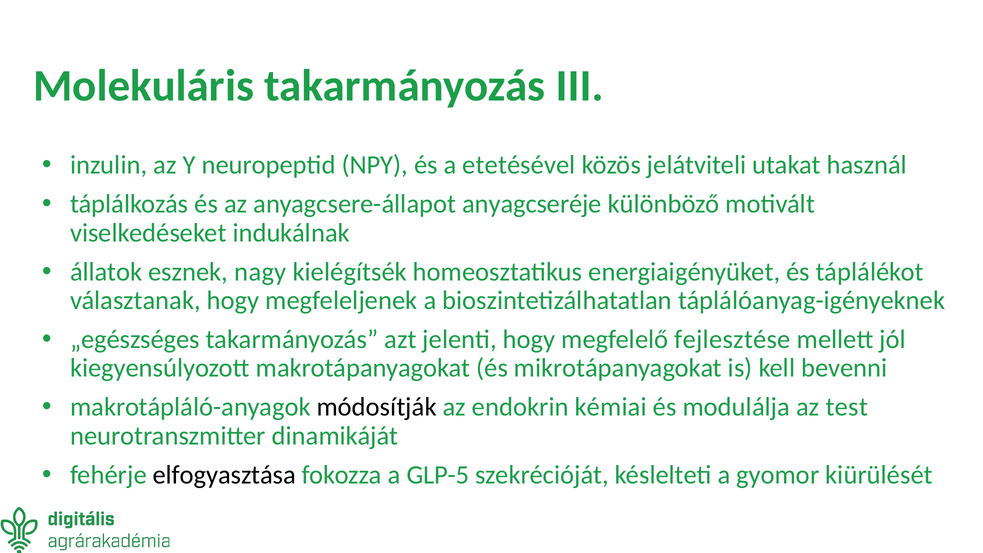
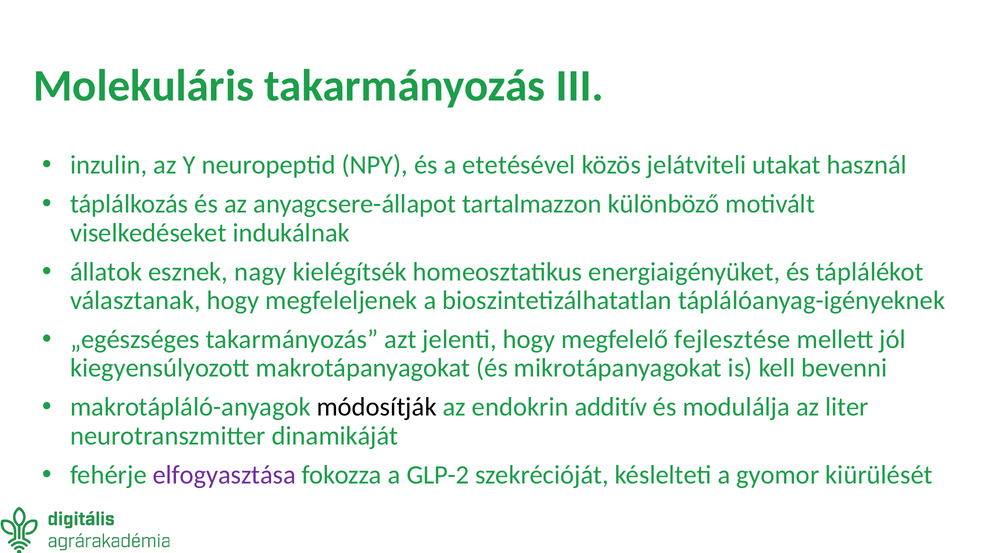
anyagcseréje: anyagcseréje -> tartalmazzon (532, 204)
kémiai: kémiai -> additív (611, 407)
test: test -> liter (847, 407)
elfogyasztása colour: black -> purple (224, 475)
GLP-5: GLP-5 -> GLP-2 (438, 475)
